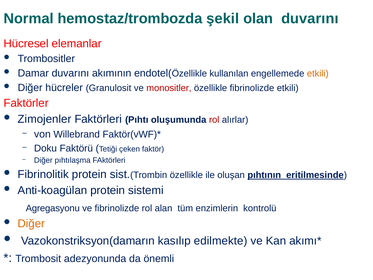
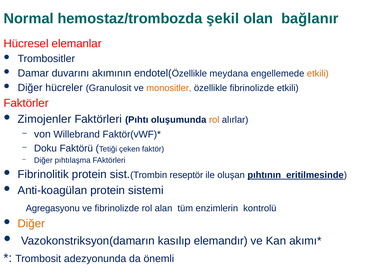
olan duvarını: duvarını -> bağlanır (310, 18)
kullanılan: kullanılan -> meydana (229, 74)
monositler colour: red -> orange (169, 88)
rol colour: red -> orange (214, 120)
özellikle: özellikle -> reseptör (186, 175)
edilmekte: edilmekte -> elemandır (221, 241)
